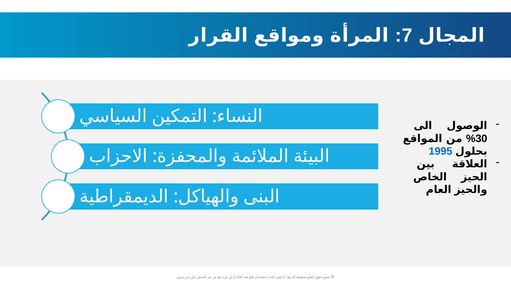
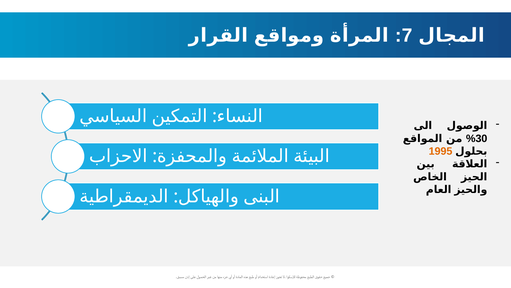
1995 colour: blue -> orange (441, 151)
